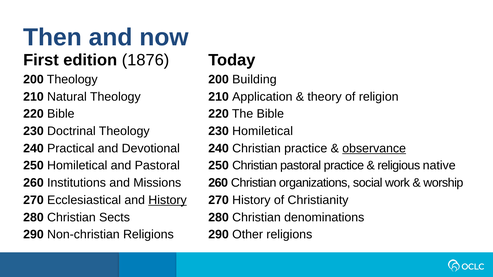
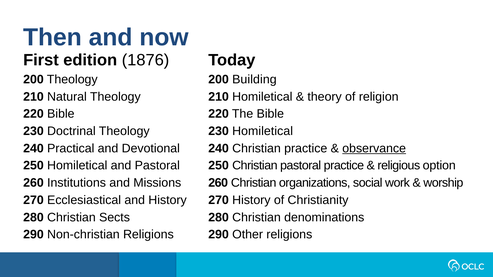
210 Application: Application -> Homiletical (262, 97)
native: native -> option (439, 166)
History underline: present -> none (168, 200)
